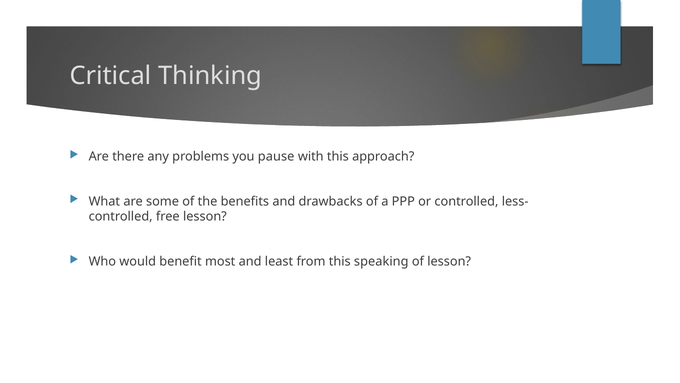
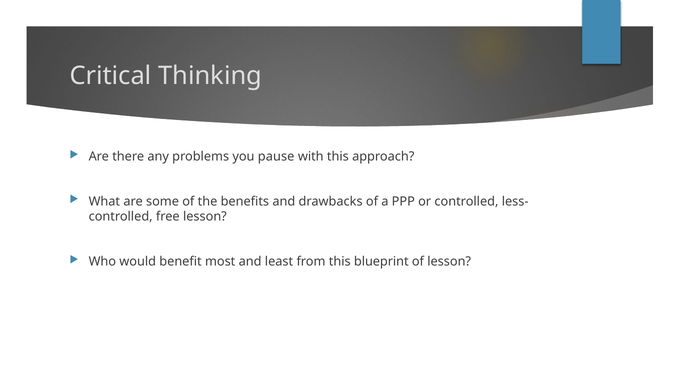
speaking: speaking -> blueprint (381, 261)
